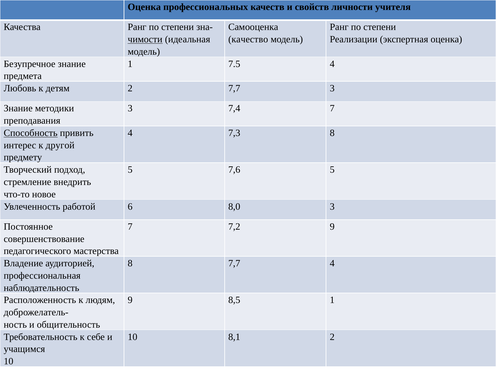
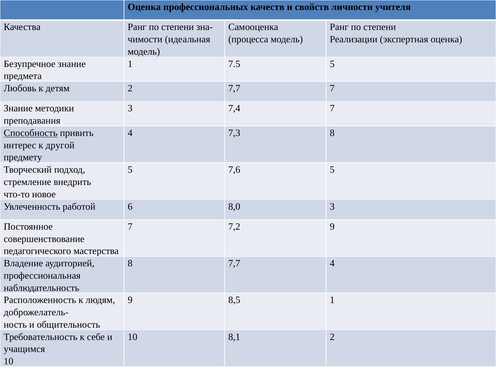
чимости underline: present -> none (145, 39)
качество: качество -> процесса (248, 39)
7.5 4: 4 -> 5 (332, 64)
7,7 3: 3 -> 7 (332, 88)
